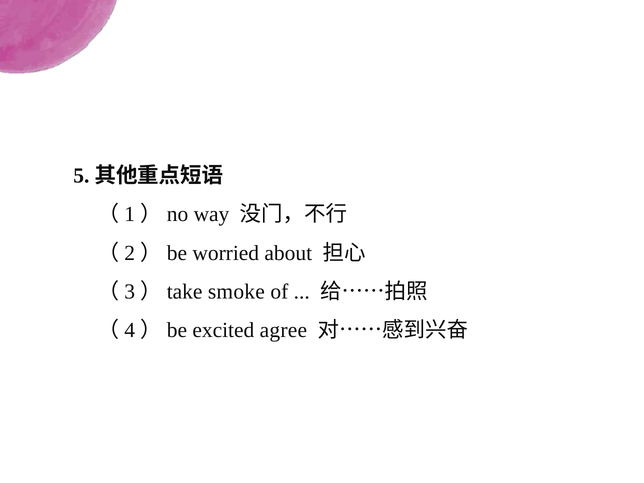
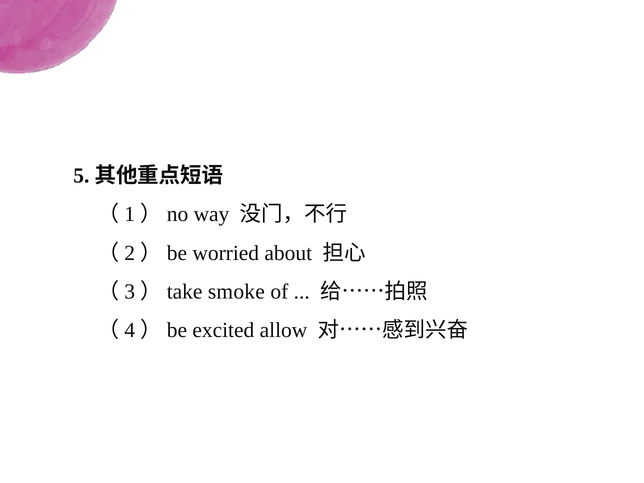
agree: agree -> allow (284, 330)
